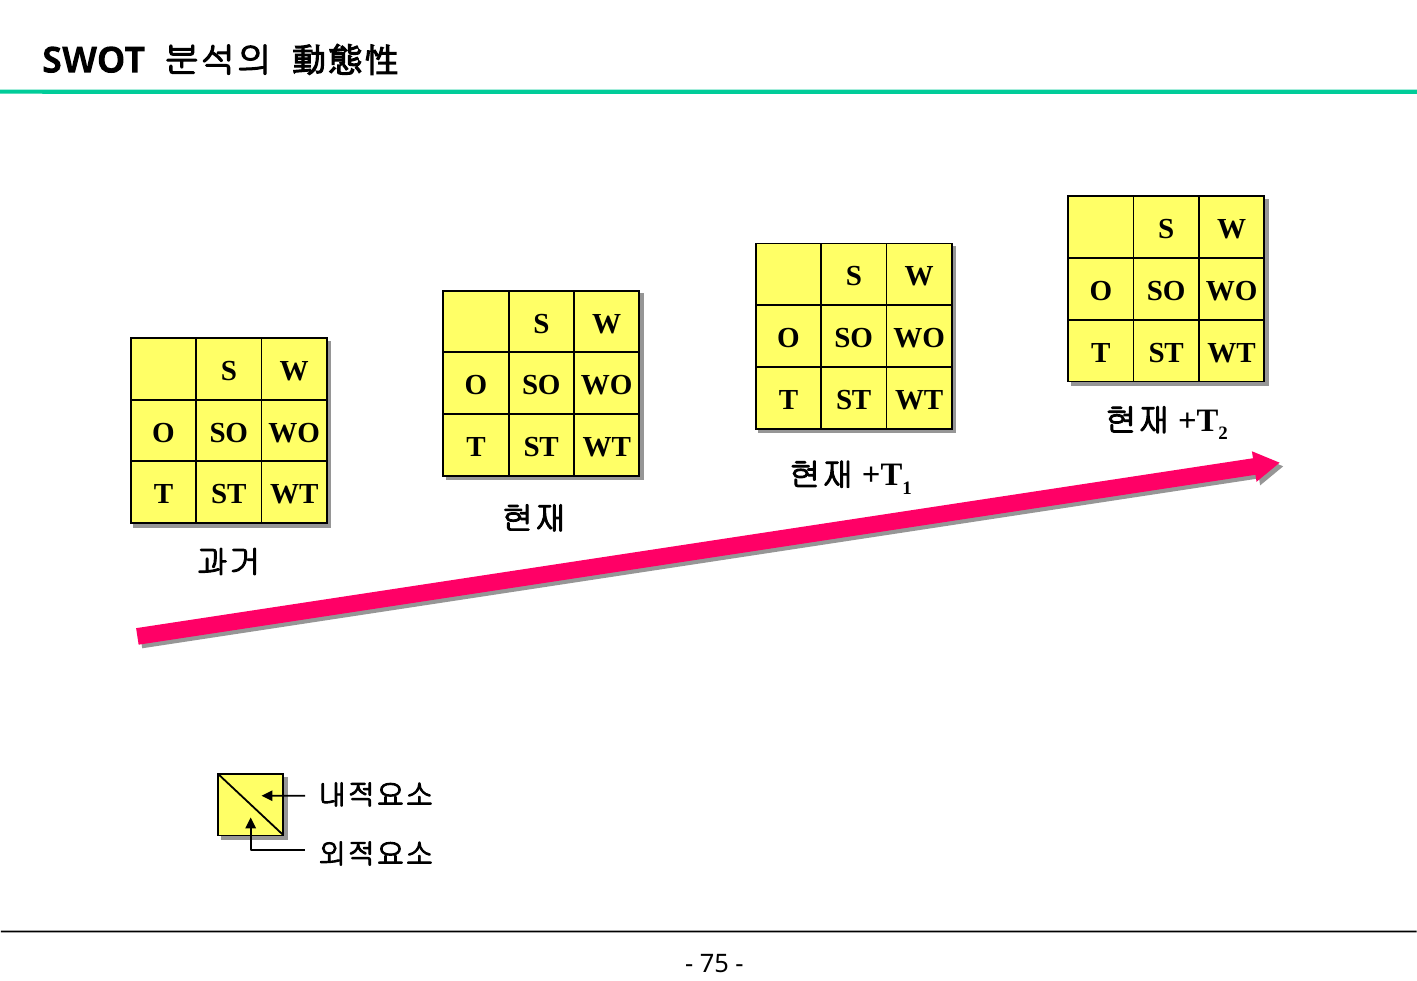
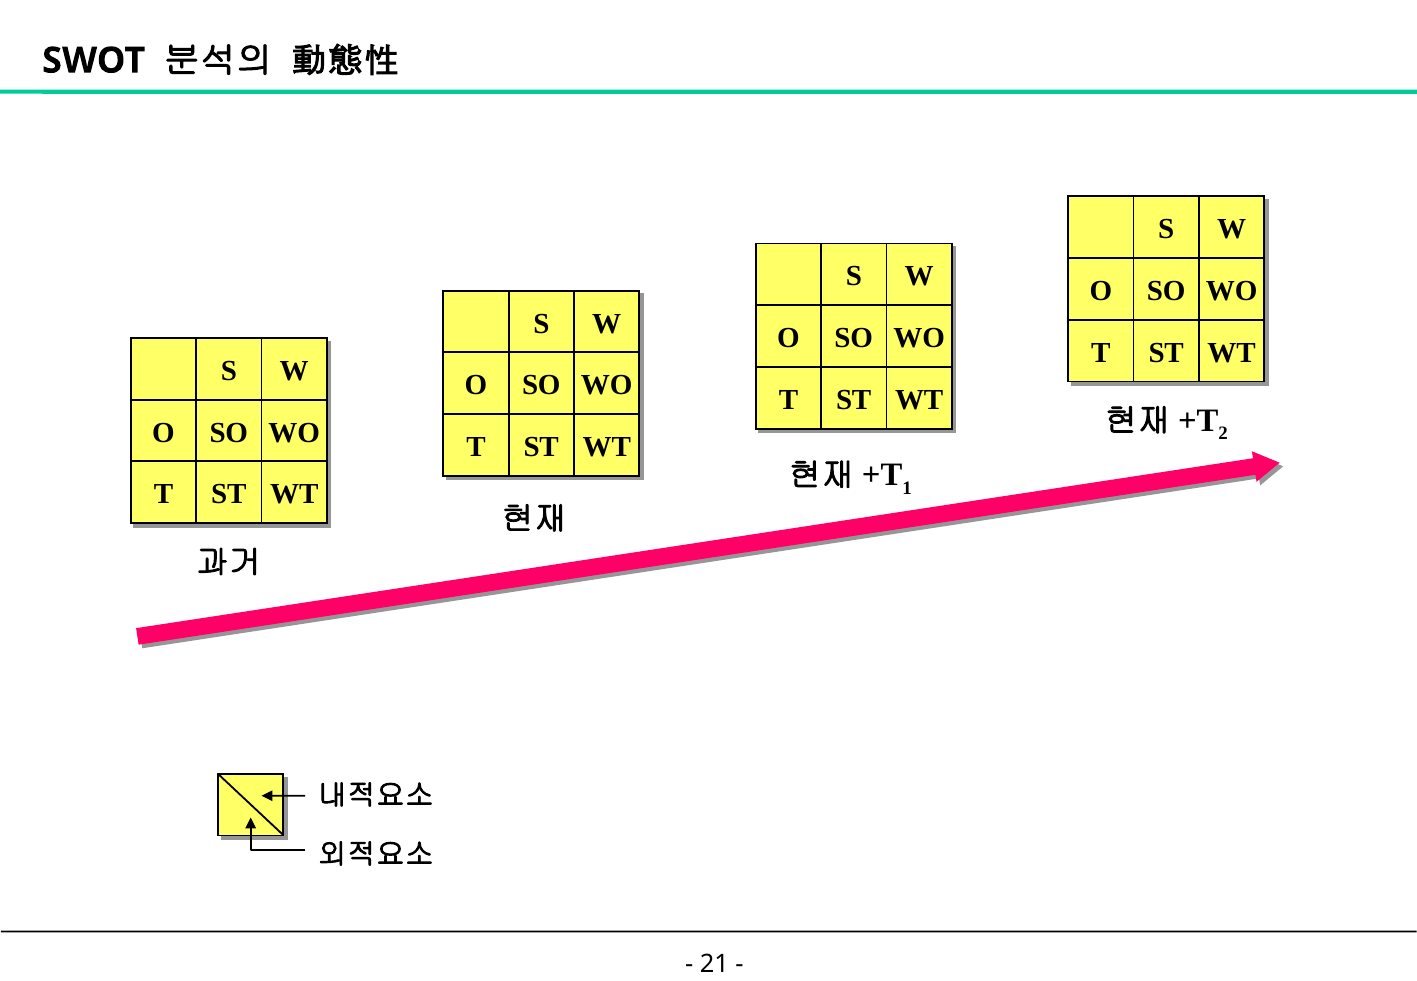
75: 75 -> 21 (714, 964)
